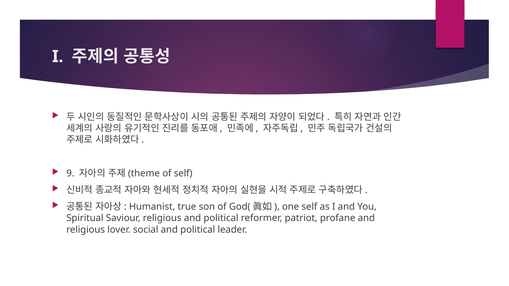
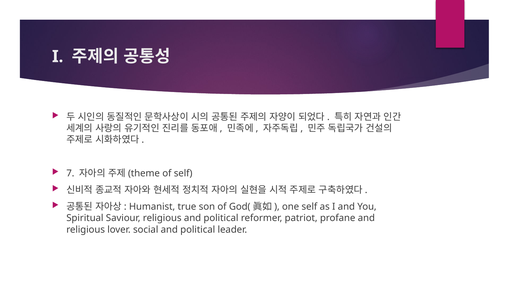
9: 9 -> 7 (70, 173)
